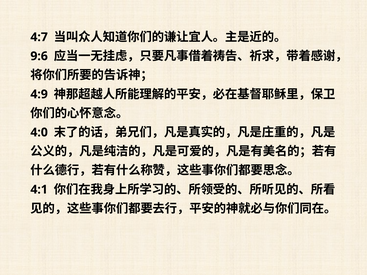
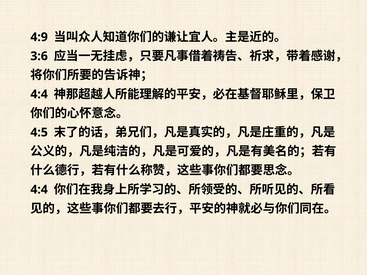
4:7: 4:7 -> 4:9 (39, 37)
9:6: 9:6 -> 3:6 (39, 56)
4:9: 4:9 -> 4:4 (39, 94)
4:0: 4:0 -> 4:5 (39, 132)
4:1: 4:1 -> 4:4 (39, 190)
